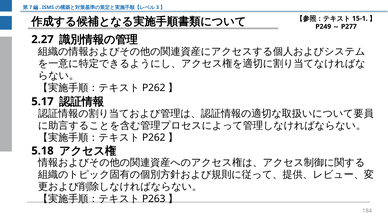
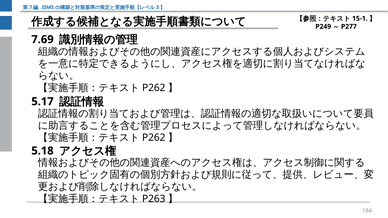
2.27: 2.27 -> 7.69 (42, 39)
